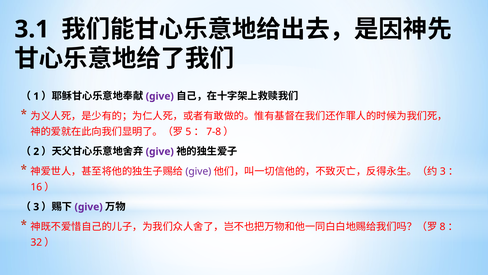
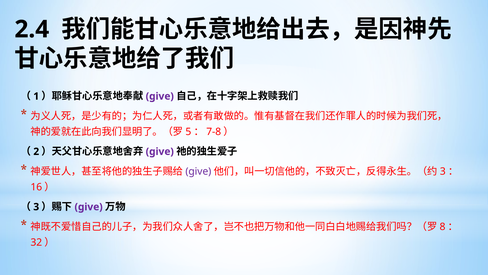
3.1: 3.1 -> 2.4 (32, 29)
